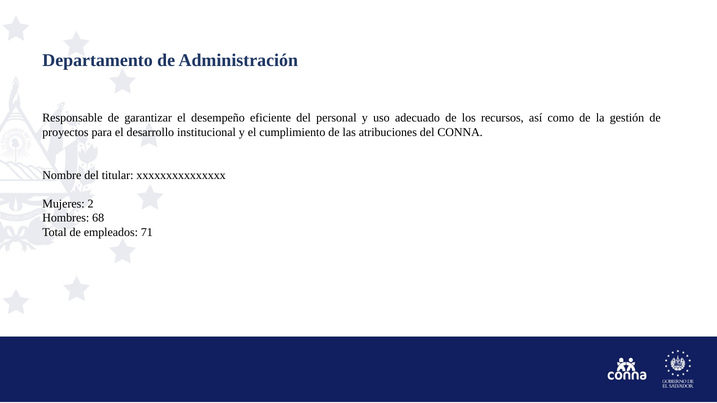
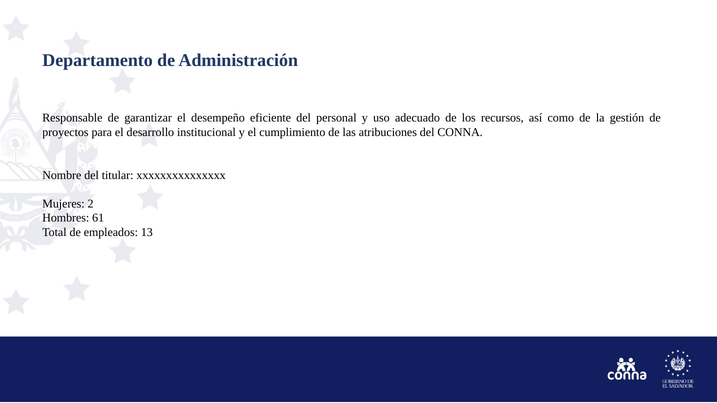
68: 68 -> 61 (98, 218)
71: 71 -> 13 (147, 233)
